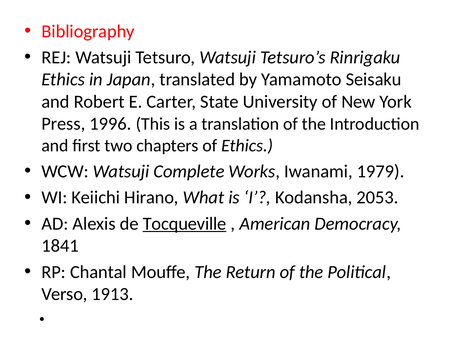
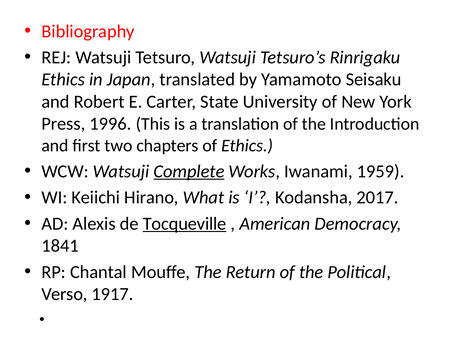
Complete underline: none -> present (189, 171)
1979: 1979 -> 1959 (381, 171)
2053: 2053 -> 2017 (378, 197)
1913: 1913 -> 1917 (113, 294)
